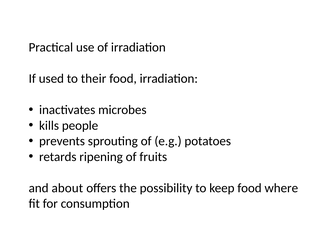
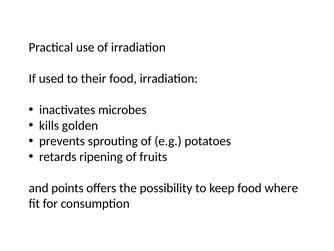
people: people -> golden (80, 125)
about: about -> points (67, 188)
